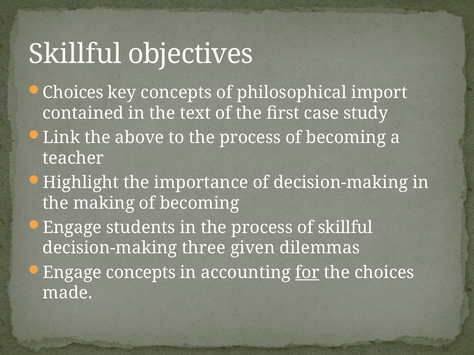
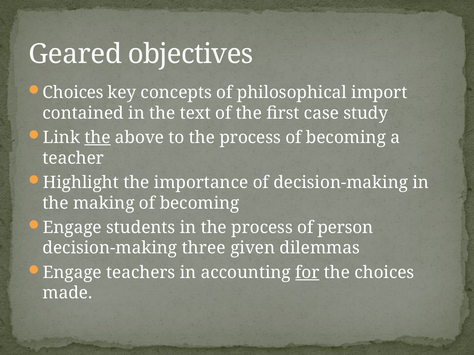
Skillful: Skillful -> Geared (75, 54)
the underline: none -> present (98, 138)
of skillful: skillful -> person (345, 228)
Engage concepts: concepts -> teachers (141, 273)
